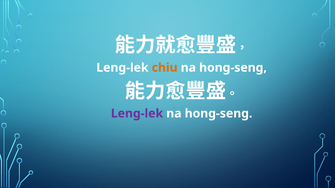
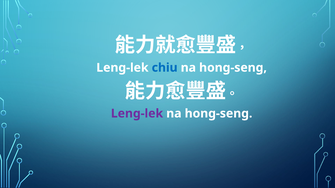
chiu colour: orange -> blue (165, 68)
